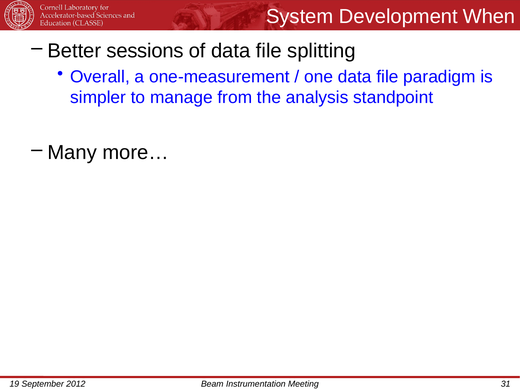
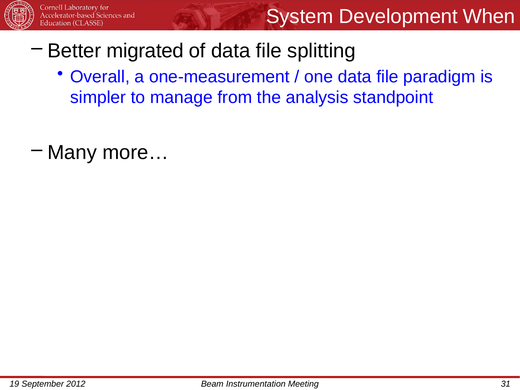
sessions: sessions -> migrated (145, 51)
